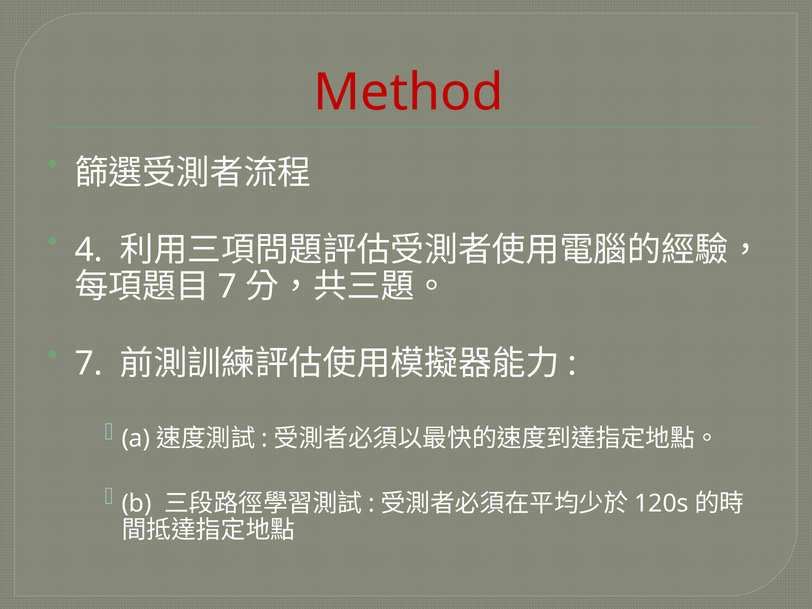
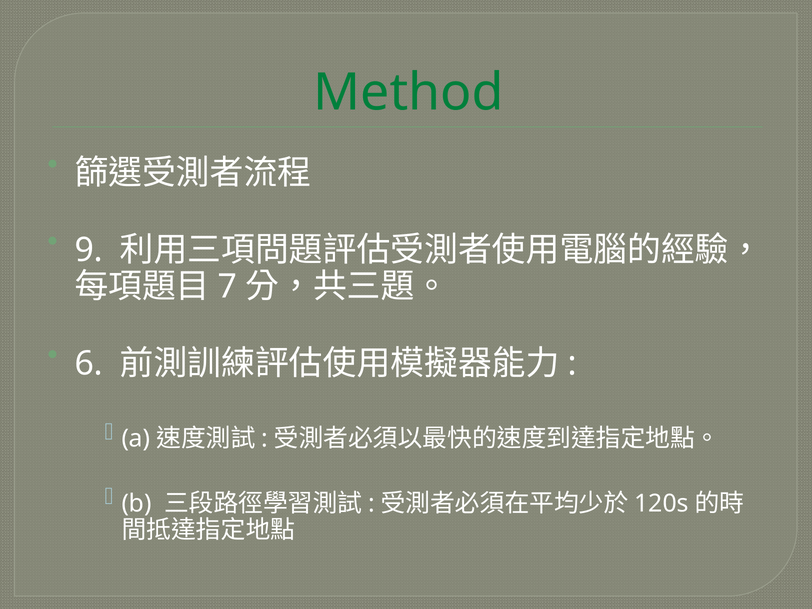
Method colour: red -> green (408, 92)
4: 4 -> 9 (89, 250)
7: 7 -> 6 (89, 364)
